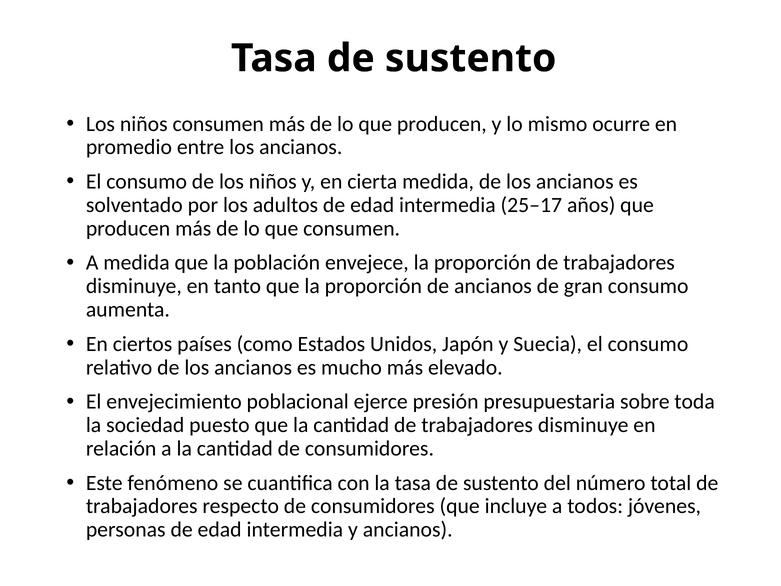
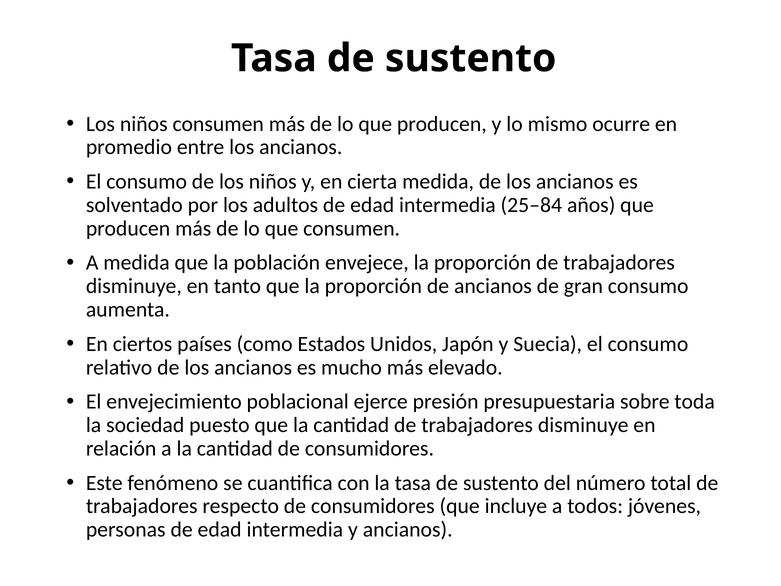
25–17: 25–17 -> 25–84 (531, 205)
